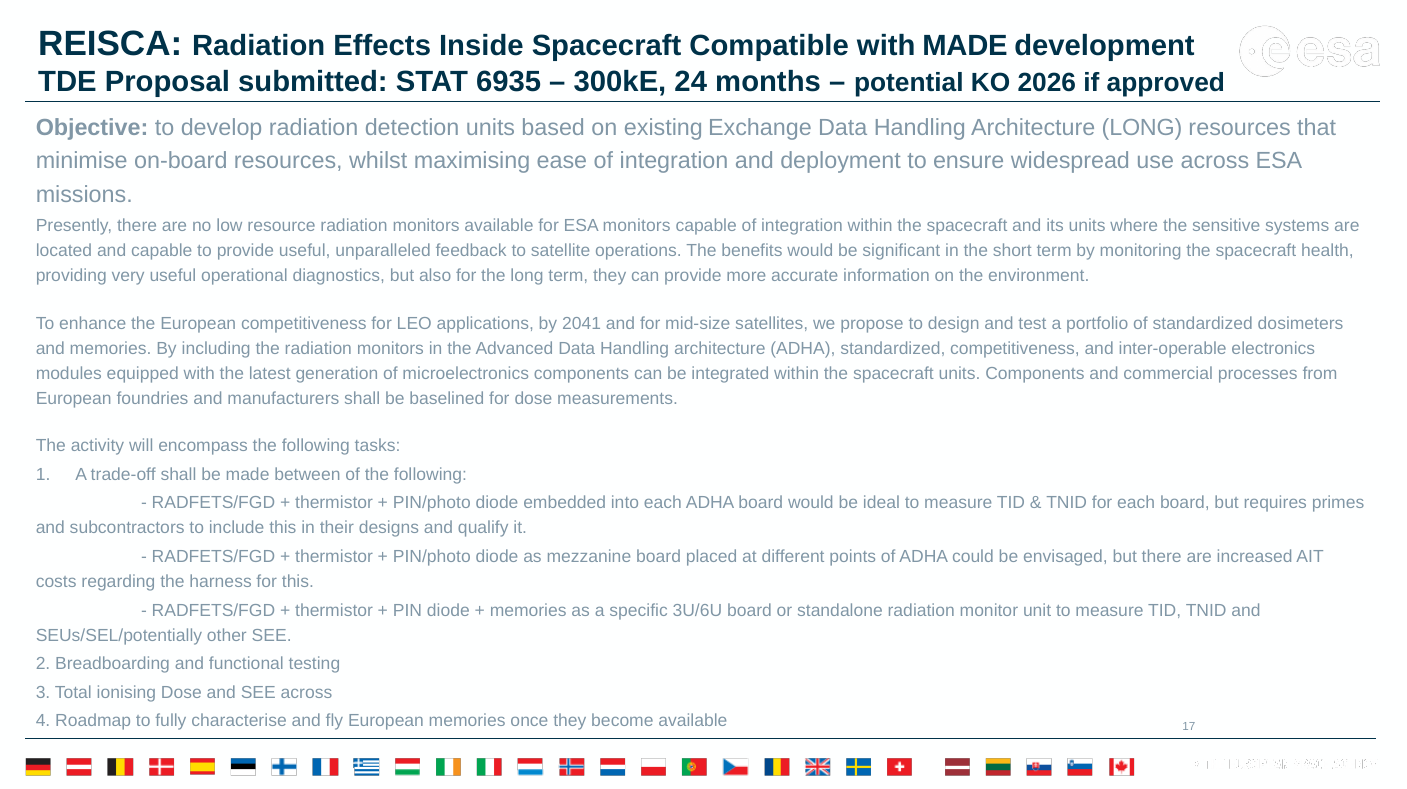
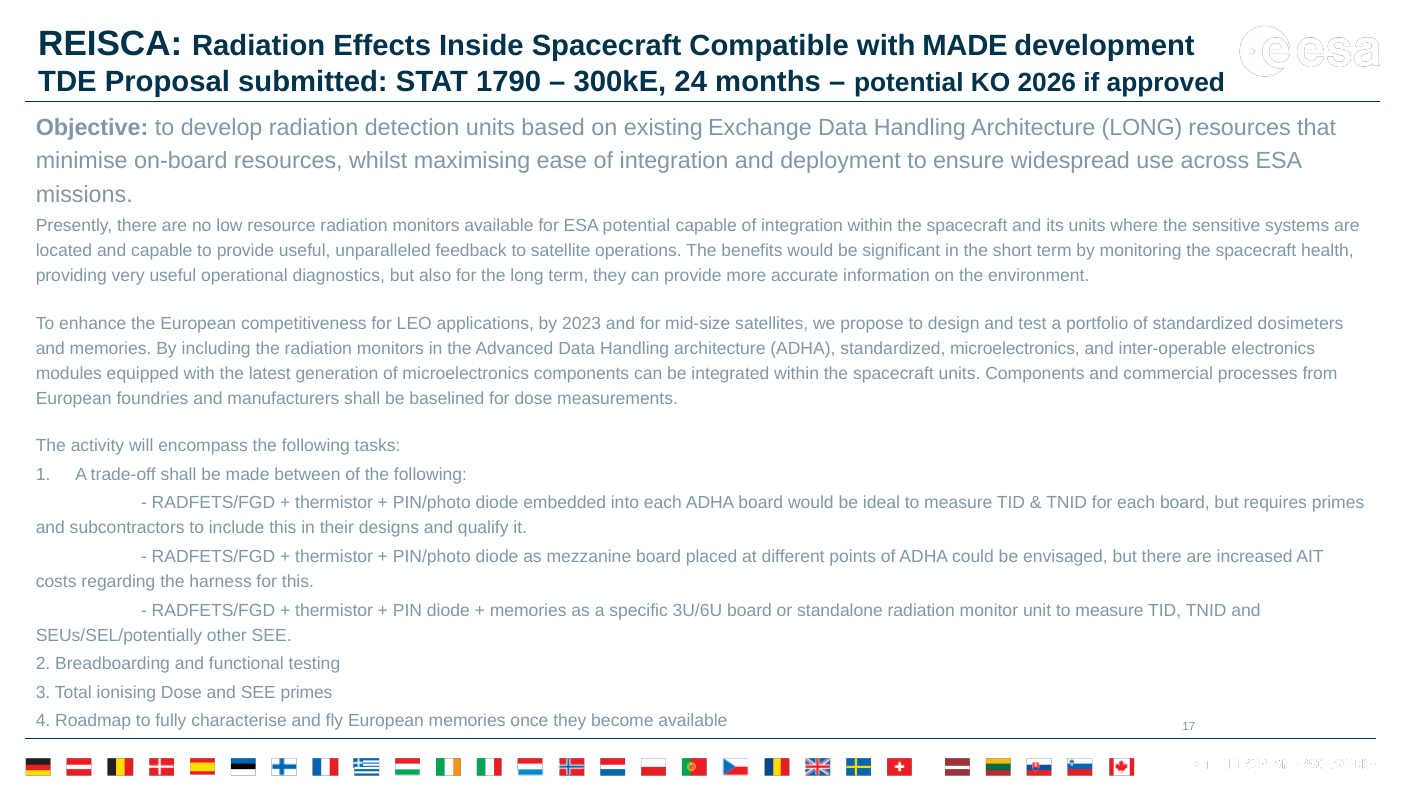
6935: 6935 -> 1790 (509, 82)
ESA monitors: monitors -> potential (637, 226)
2041: 2041 -> 2023 (582, 324)
standardized competitiveness: competitiveness -> microelectronics (1015, 349)
SEE across: across -> primes (307, 693)
